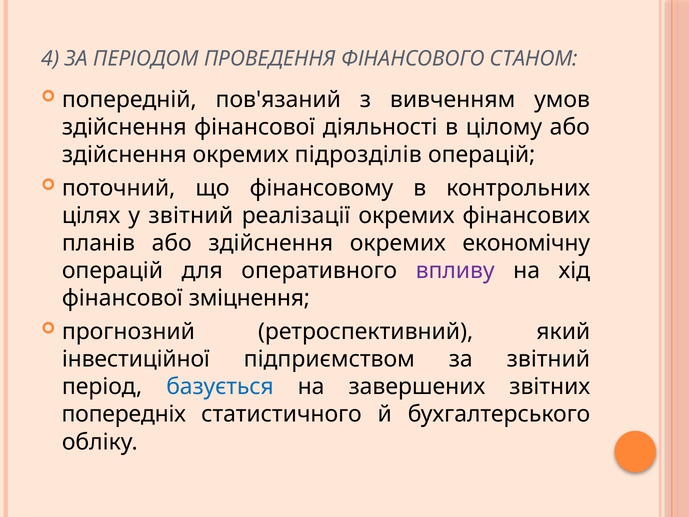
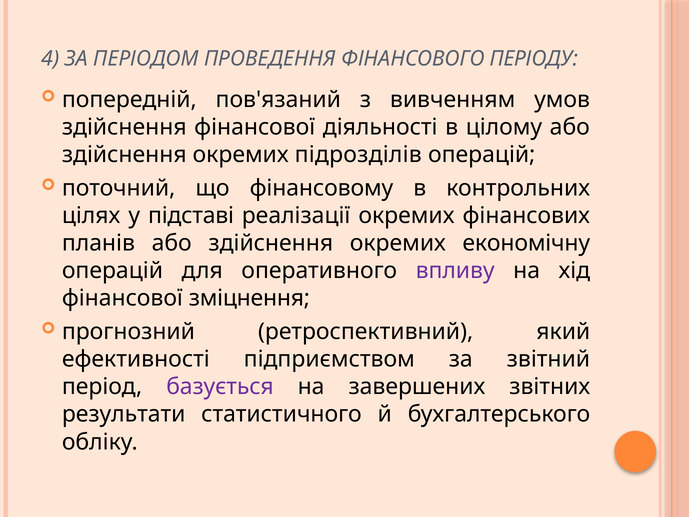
СТАНОМ: СТАНОМ -> ПЕРІОДУ (534, 59)
у звітний: звітний -> підставі (191, 216)
інвестиційної: інвестиційної -> ефективності (136, 359)
базується colour: blue -> purple (220, 387)
попередніх: попередніх -> результати (124, 414)
